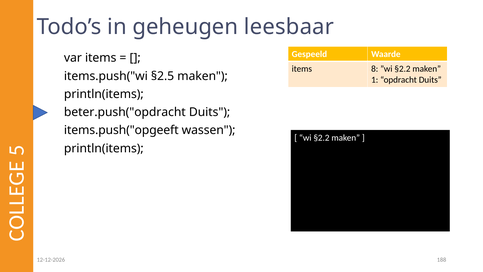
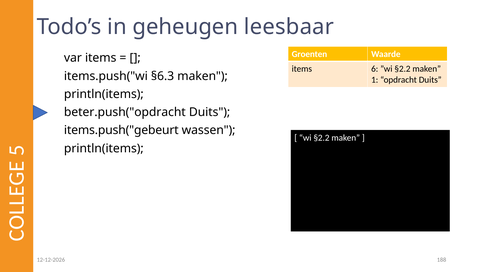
Gespeeld: Gespeeld -> Groenten (309, 54)
8: 8 -> 6 (375, 69)
§2.5: §2.5 -> §6.3 (163, 76)
items.push("opgeeft: items.push("opgeeft -> items.push("gebeurt (121, 130)
